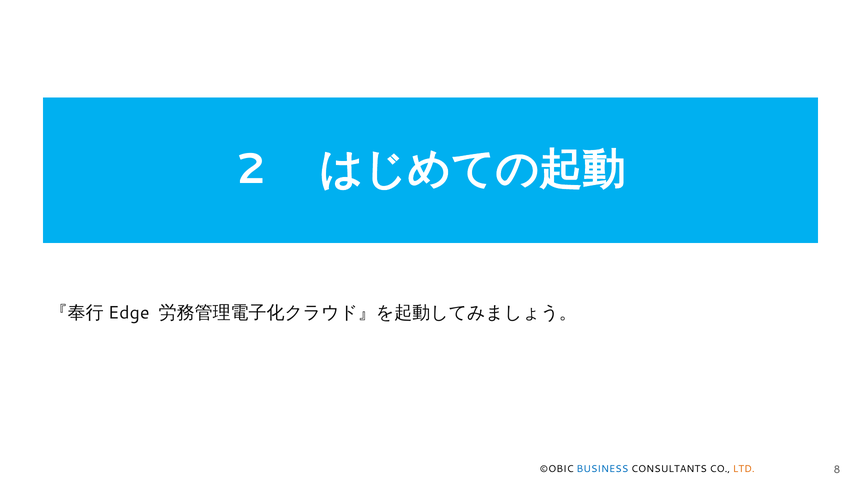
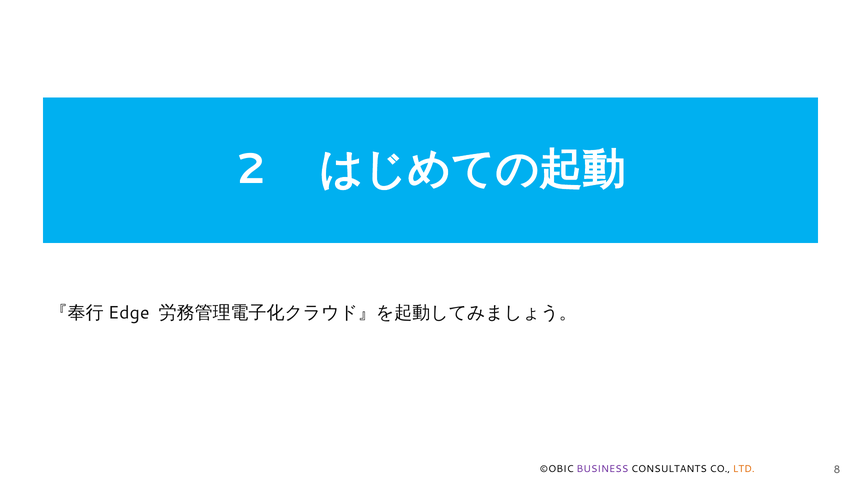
BUSINESS colour: blue -> purple (602, 468)
